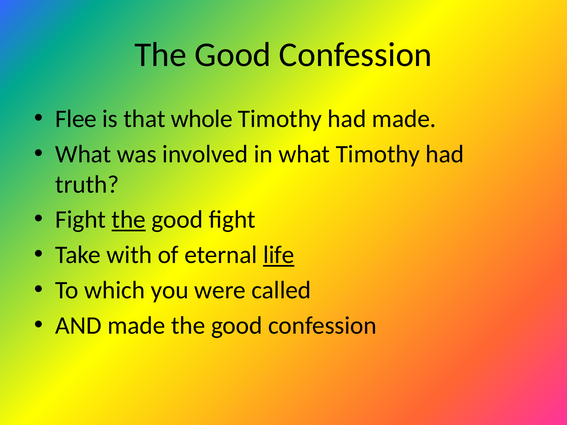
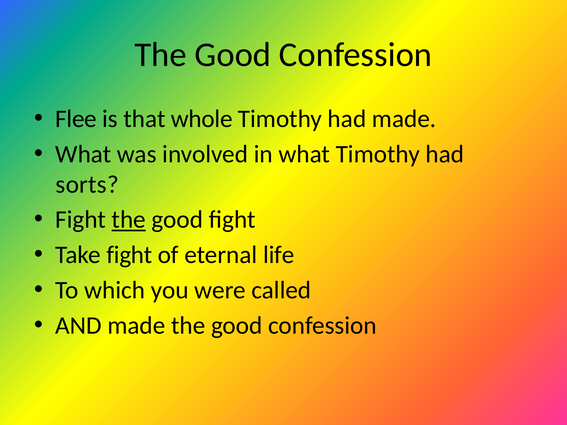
truth: truth -> sorts (87, 184)
Take with: with -> fight (129, 255)
life underline: present -> none (279, 255)
